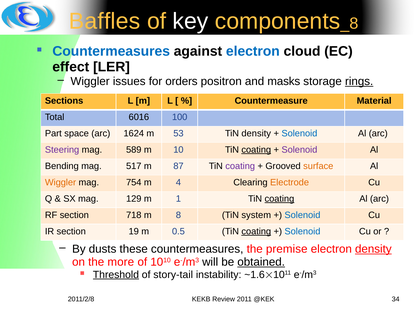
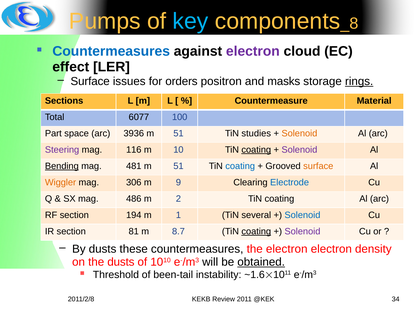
Baffles: Baffles -> Pumps (105, 21)
key colour: white -> light blue (191, 21)
electron colour: blue -> purple (253, 51)
Wiggler: Wiggler -> Surface (90, 81)
6016: 6016 -> 6077 (139, 117)
1624: 1624 -> 3936 (134, 134)
53: 53 -> 51 (178, 134)
TiN density: density -> studies (256, 134)
Solenoid colour: blue -> orange (299, 134)
589: 589 -> 116 (134, 150)
Bending underline: none -> present (62, 166)
517: 517 -> 481 (134, 166)
87: 87 -> 51 (178, 166)
coating colour: purple -> blue (240, 166)
754: 754 -> 306 (134, 183)
4: 4 -> 9 (178, 183)
Electrode colour: orange -> blue (290, 183)
129: 129 -> 486 (134, 199)
1: 1 -> 2 (178, 199)
coating underline: present -> none (279, 199)
718: 718 -> 194 (134, 215)
8: 8 -> 1 (178, 215)
system: system -> several (256, 215)
19: 19 -> 81 (134, 232)
0.5: 0.5 -> 8.7 (178, 232)
Solenoid colour: blue -> purple (302, 232)
the premise: premise -> electron (287, 249)
density underline: present -> none (373, 249)
the more: more -> dusts (121, 262)
Threshold underline: present -> none (116, 275)
story-tail: story-tail -> been-tail (173, 275)
